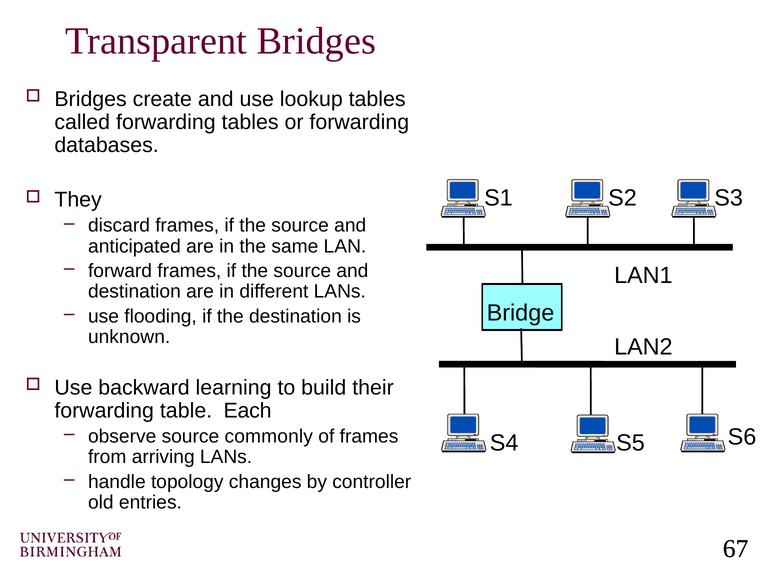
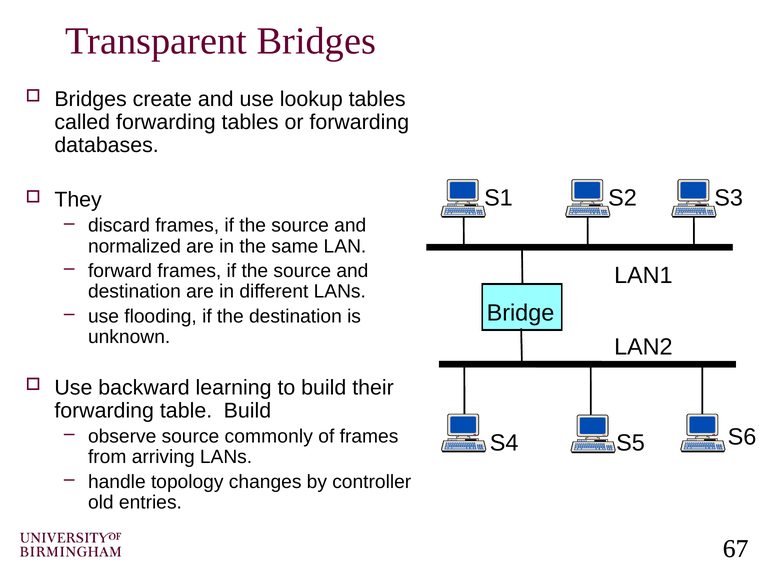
anticipated: anticipated -> normalized (135, 246)
table Each: Each -> Build (247, 411)
